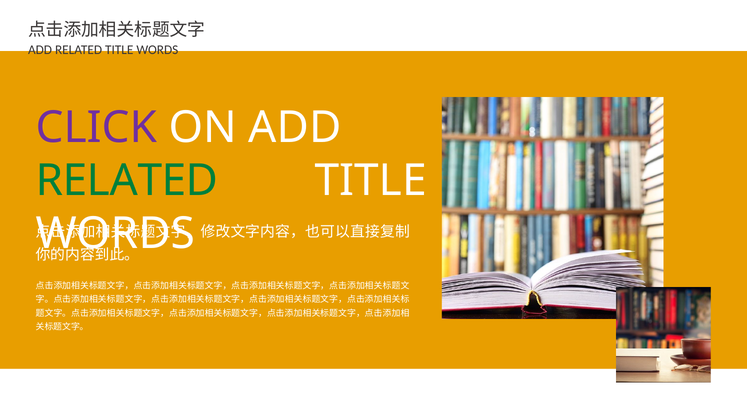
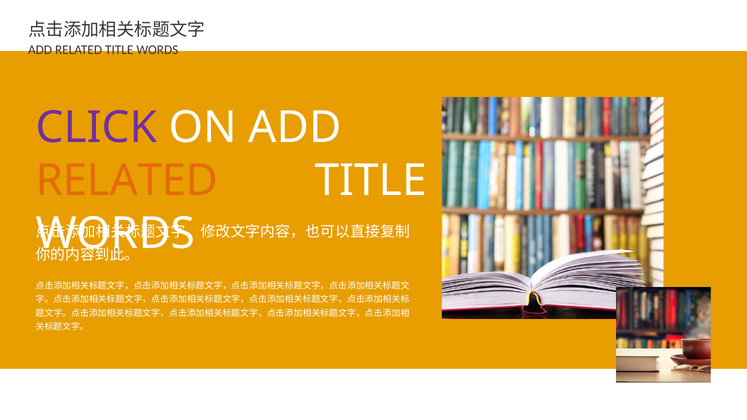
RELATED colour: green -> orange (127, 181)
